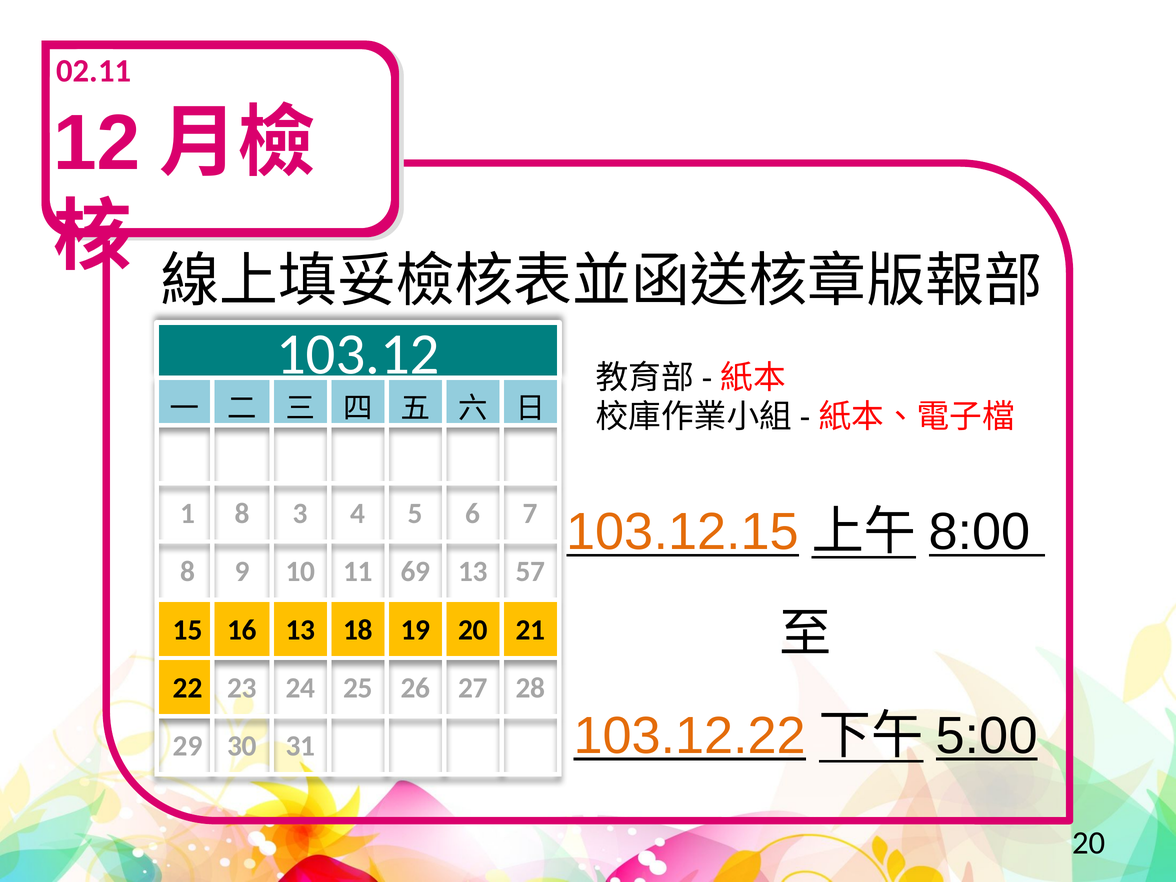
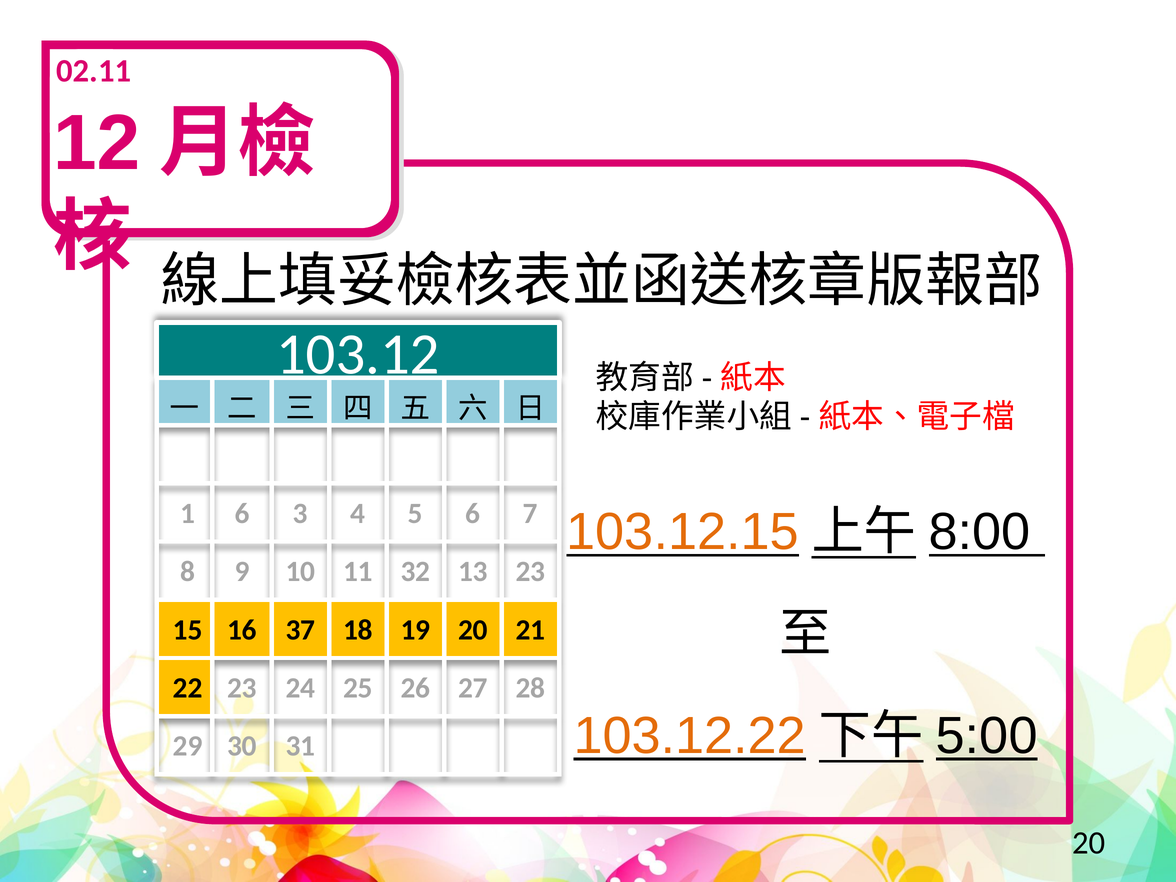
1 8: 8 -> 6 (242, 513)
69: 69 -> 32 (415, 572)
13 57: 57 -> 23 (530, 572)
16 13: 13 -> 37 (300, 630)
